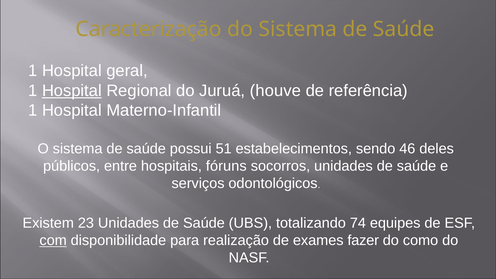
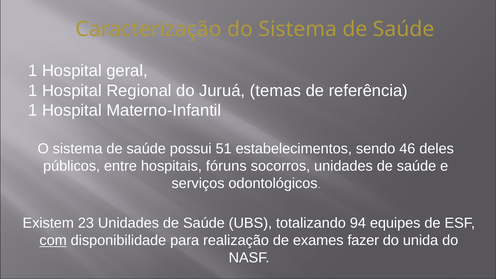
Hospital underline: present -> none (72, 91)
houve: houve -> temas (275, 91)
74: 74 -> 94 (358, 223)
como: como -> unida (421, 240)
